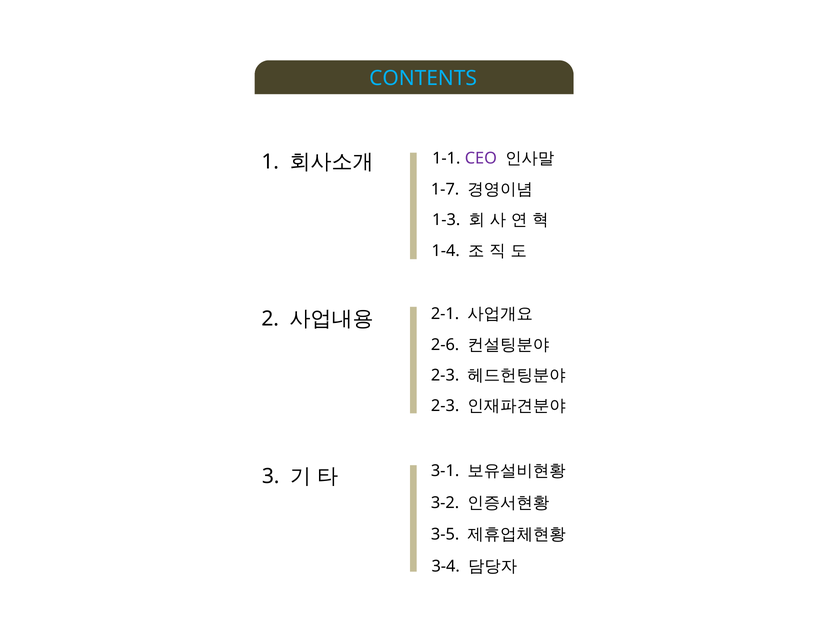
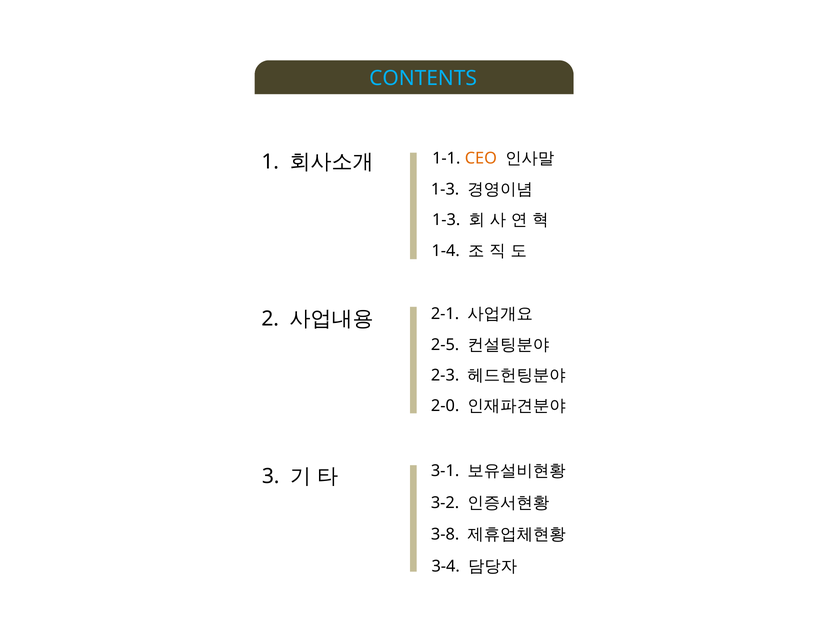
CEO colour: purple -> orange (481, 159)
1-7: 1-7 -> 1-3 (445, 189)
2-6: 2-6 -> 2-5 (445, 345)
2-3: 2-3 -> 2-0 (445, 406)
3-5: 3-5 -> 3-8 (445, 535)
